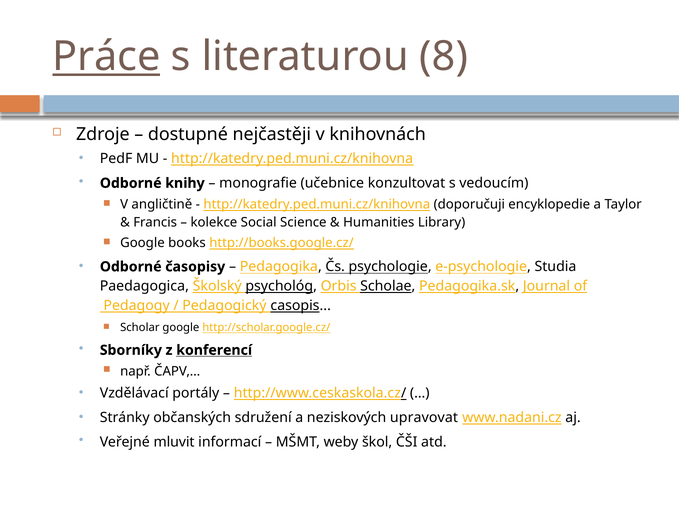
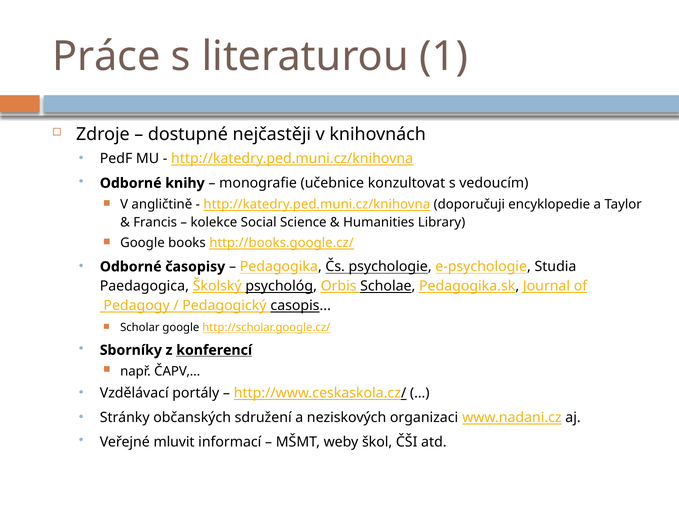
Práce underline: present -> none (106, 57)
8: 8 -> 1 (444, 57)
upravovat: upravovat -> organizaci (424, 417)
